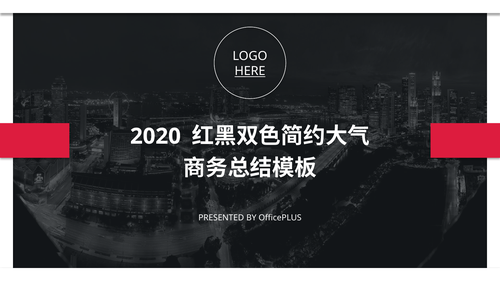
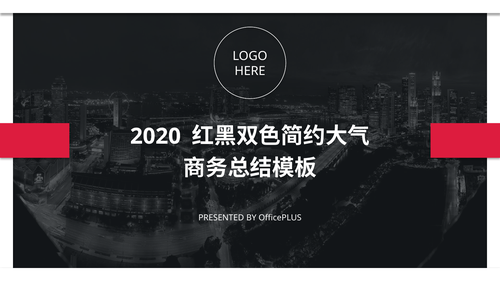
HERE underline: present -> none (250, 71)
